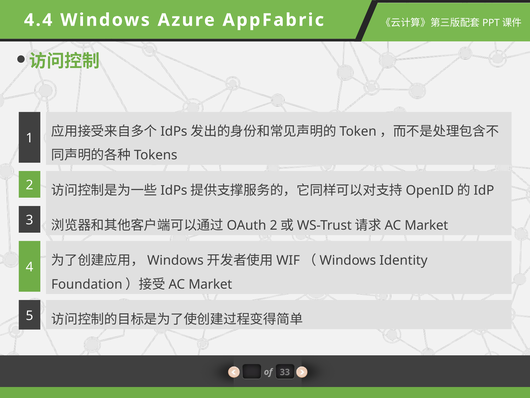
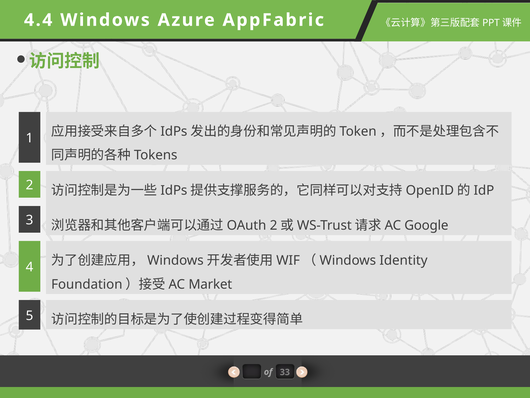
Market: Market -> Google (426, 225)
